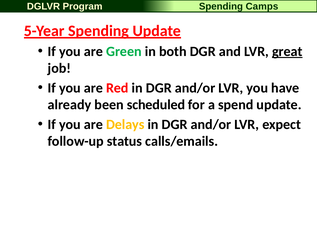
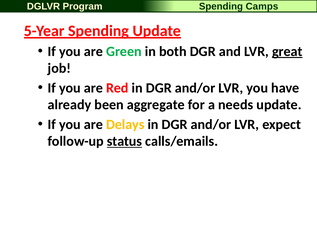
scheduled: scheduled -> aggregate (156, 105)
spend: spend -> needs (236, 105)
status underline: none -> present (124, 141)
